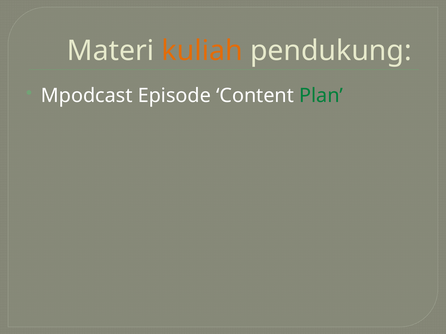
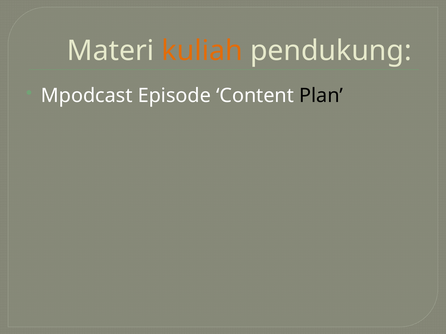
Plan colour: green -> black (321, 96)
